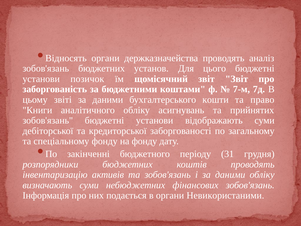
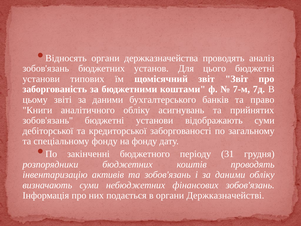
позичок: позичок -> типових (87, 79)
кошти: кошти -> банків (216, 100)
Невикористаними: Невикористаними -> Держказначействі (225, 195)
